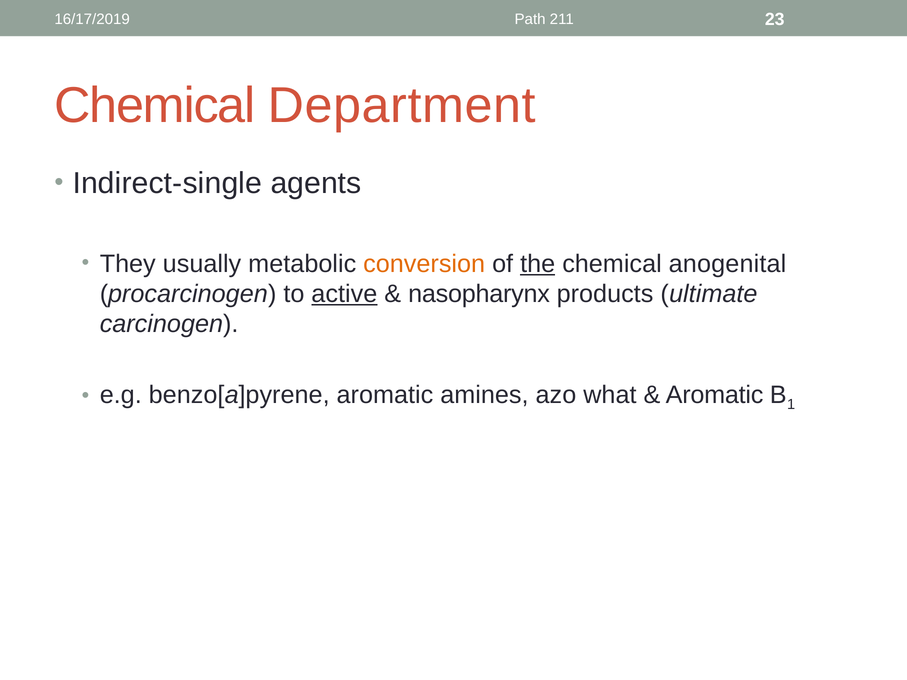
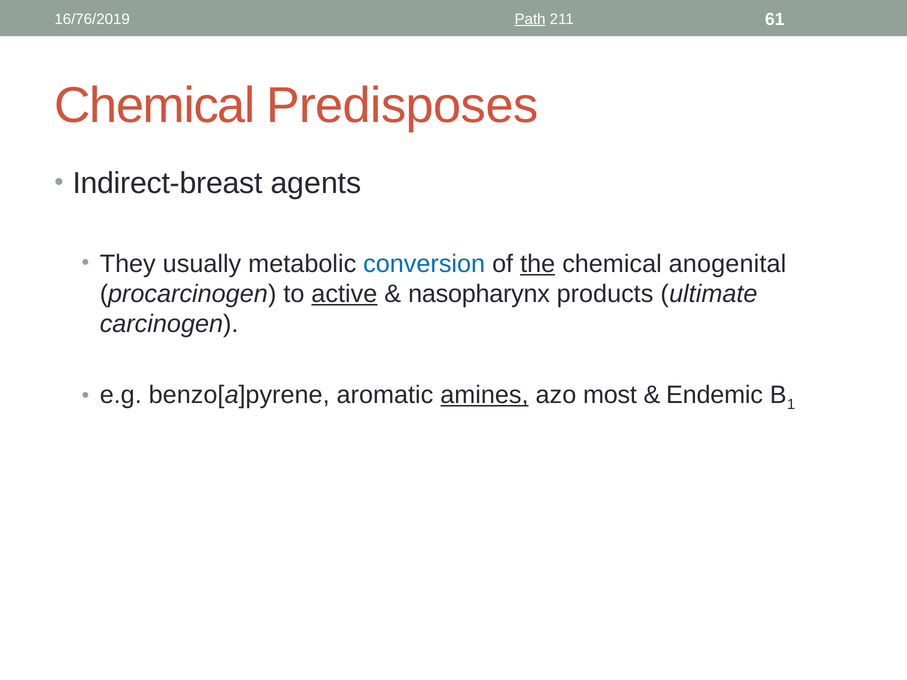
16/17/2019: 16/17/2019 -> 16/76/2019 (92, 19)
Path underline: none -> present (530, 19)
23: 23 -> 61 (775, 19)
Department: Department -> Predisposes (402, 106)
Indirect-single: Indirect-single -> Indirect-breast (168, 184)
conversion colour: orange -> blue (424, 264)
amines underline: none -> present (484, 395)
what: what -> most (610, 395)
Aromatic: Aromatic -> Endemic (715, 395)
